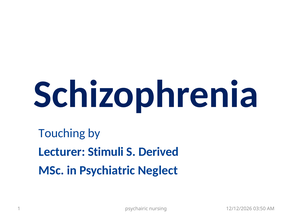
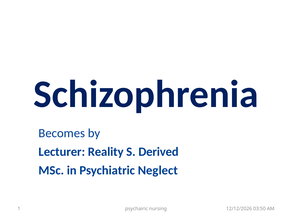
Touching: Touching -> Becomes (62, 133)
Stimuli: Stimuli -> Reality (106, 152)
